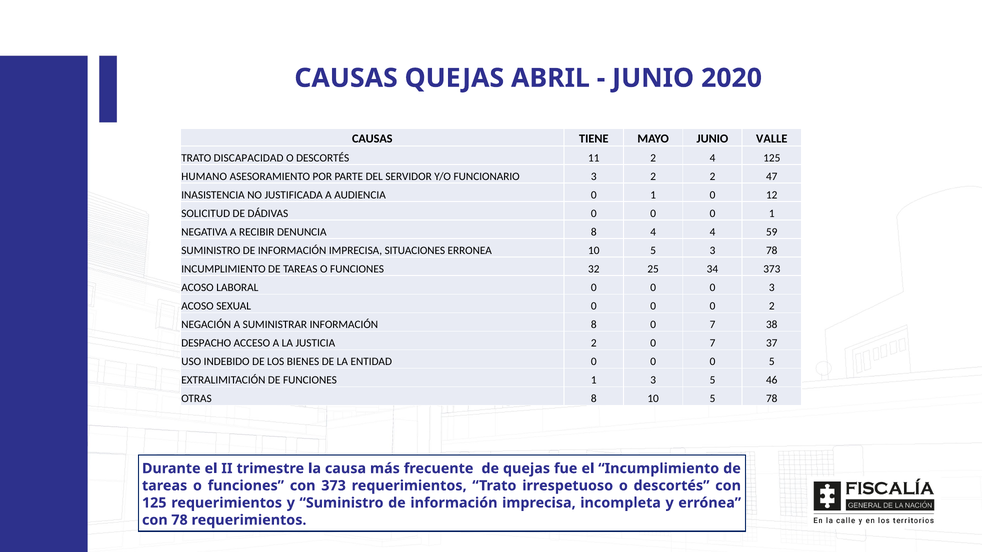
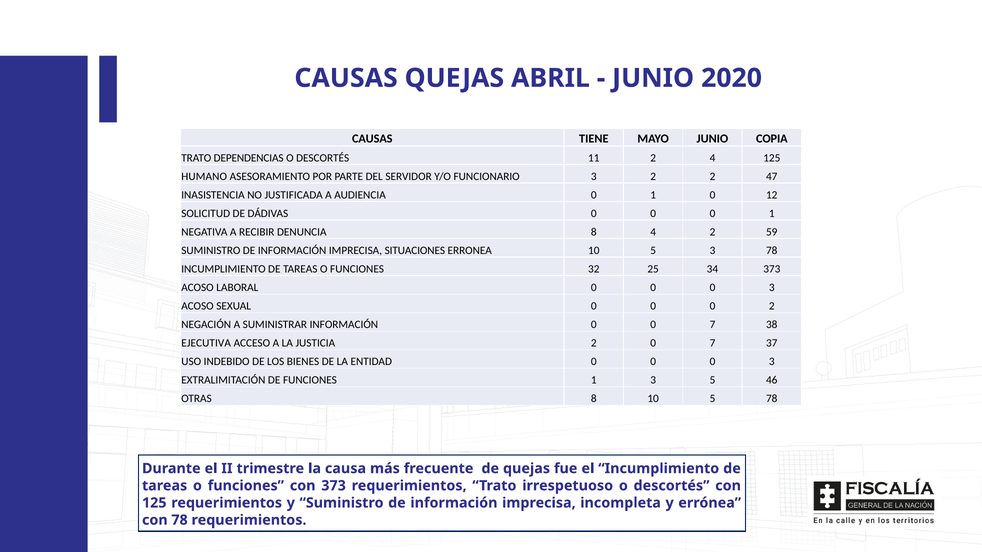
VALLE: VALLE -> COPIA (772, 139)
DISCAPACIDAD: DISCAPACIDAD -> DEPENDENCIAS (249, 158)
4 4: 4 -> 2 (712, 232)
INFORMACIÓN 8: 8 -> 0 (594, 325)
DESPACHO: DESPACHO -> EJECUTIVA (206, 343)
5: 5 -> 3 (772, 362)
